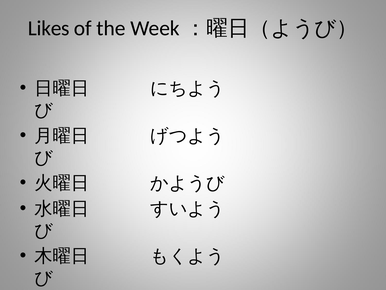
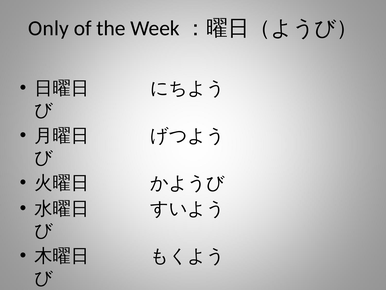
Likes: Likes -> Only (48, 28)
